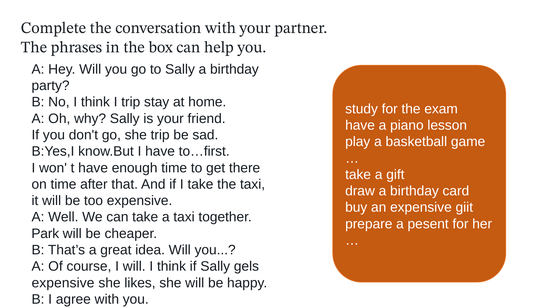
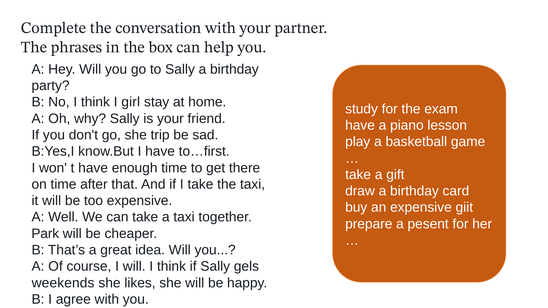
I trip: trip -> girl (131, 102)
expensive: expensive -> weekends (63, 283)
